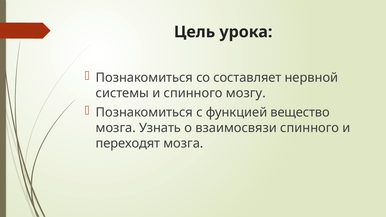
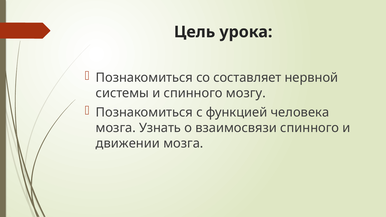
вещество: вещество -> человека (300, 113)
переходят: переходят -> движении (128, 143)
